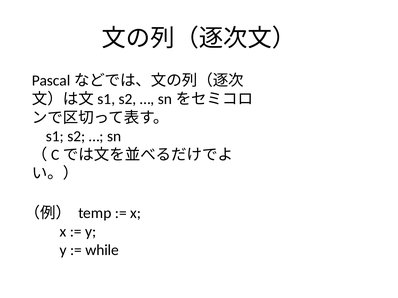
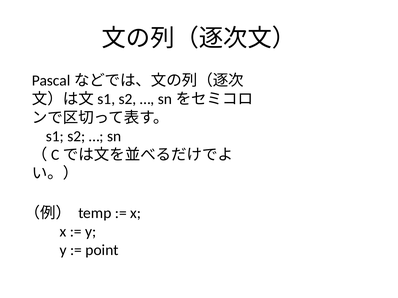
while: while -> point (102, 250)
